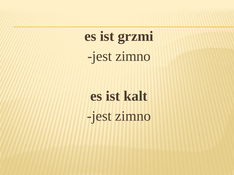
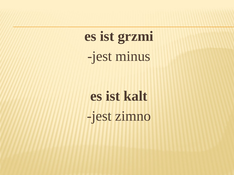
zimno: zimno -> minus (133, 56)
